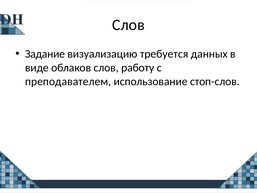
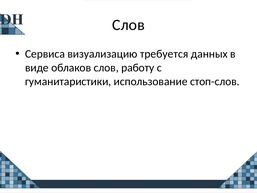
Задание: Задание -> Сервиса (45, 54)
преподавателем: преподавателем -> гуманитаристики (68, 81)
